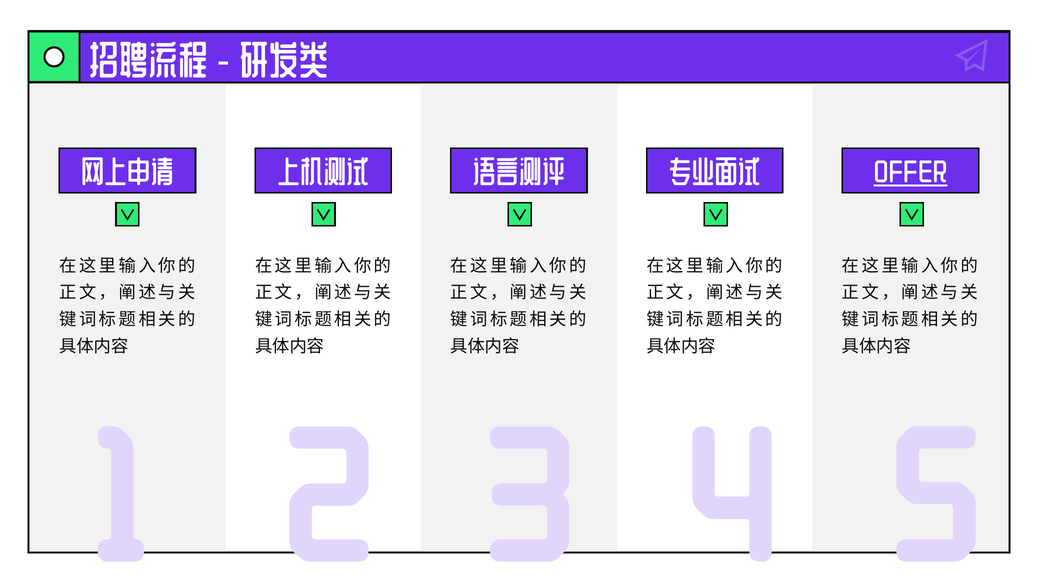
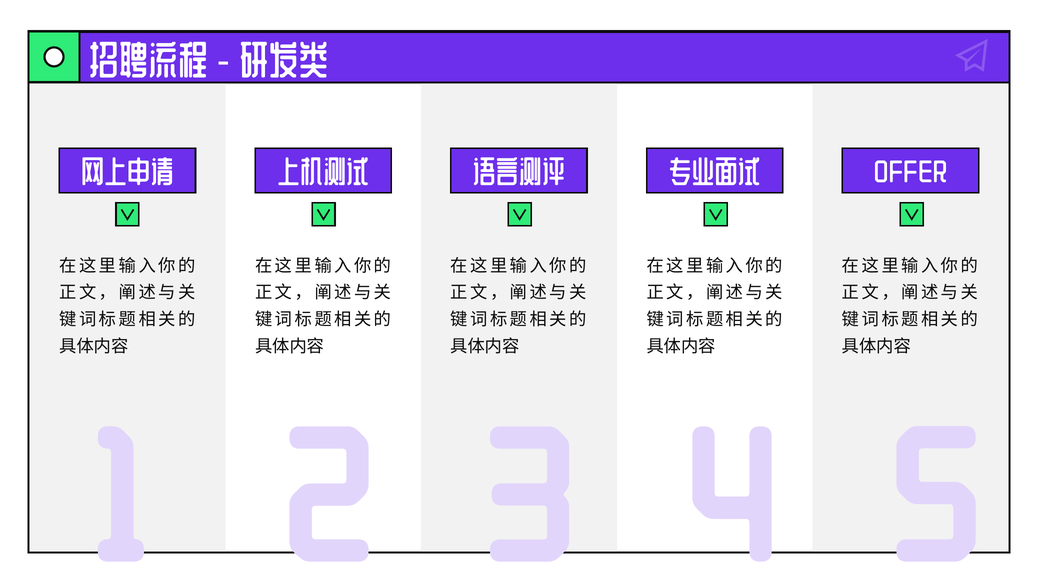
OFFER underline: present -> none (911, 172)
